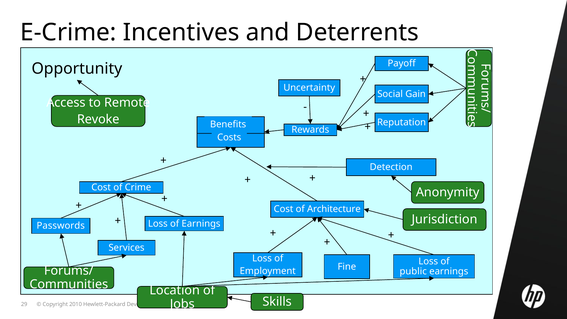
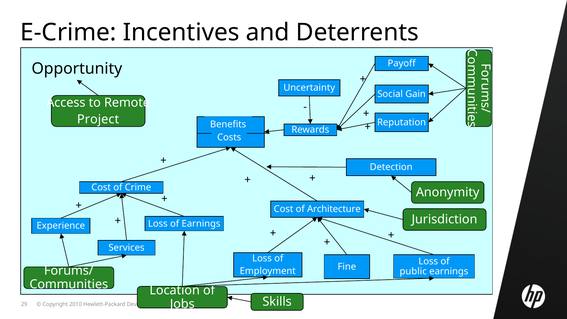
Revoke: Revoke -> Project (98, 119)
Passwords: Passwords -> Experience (61, 226)
